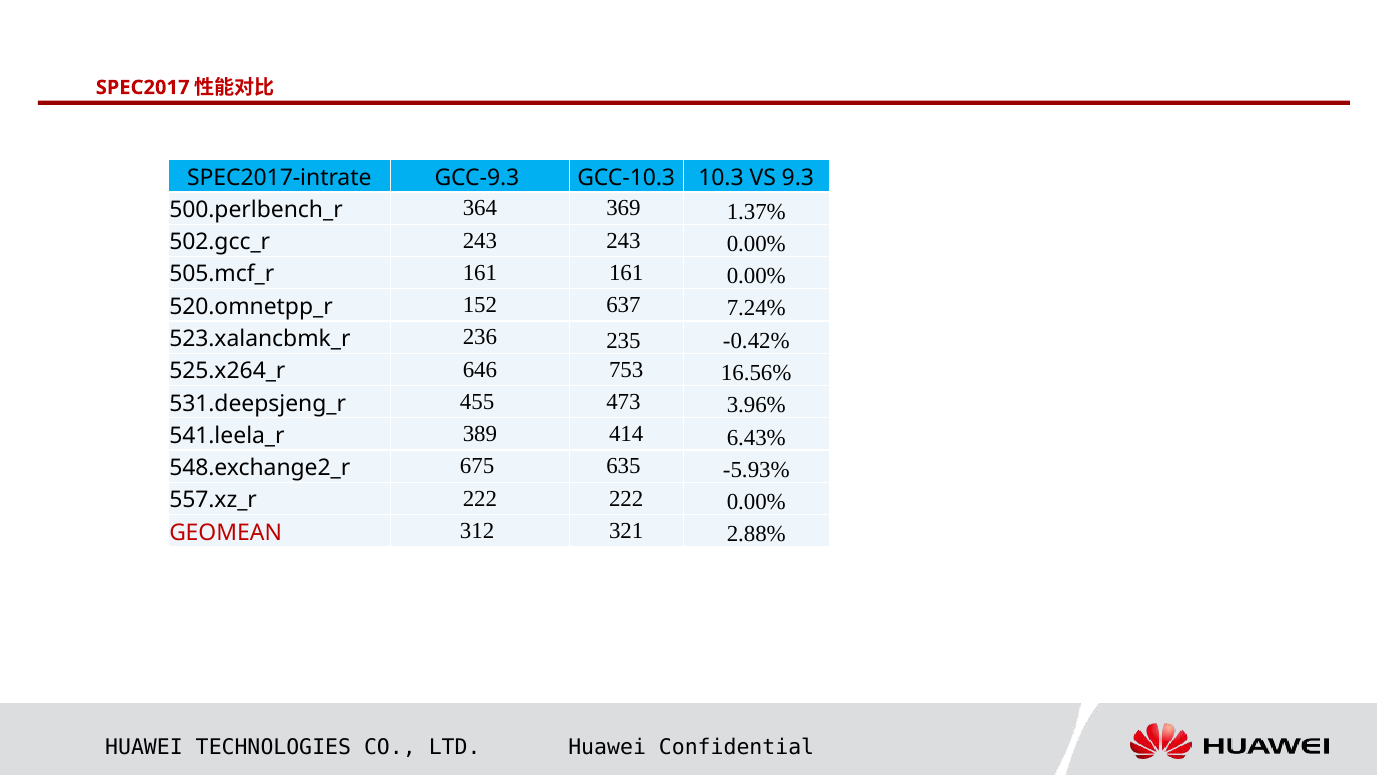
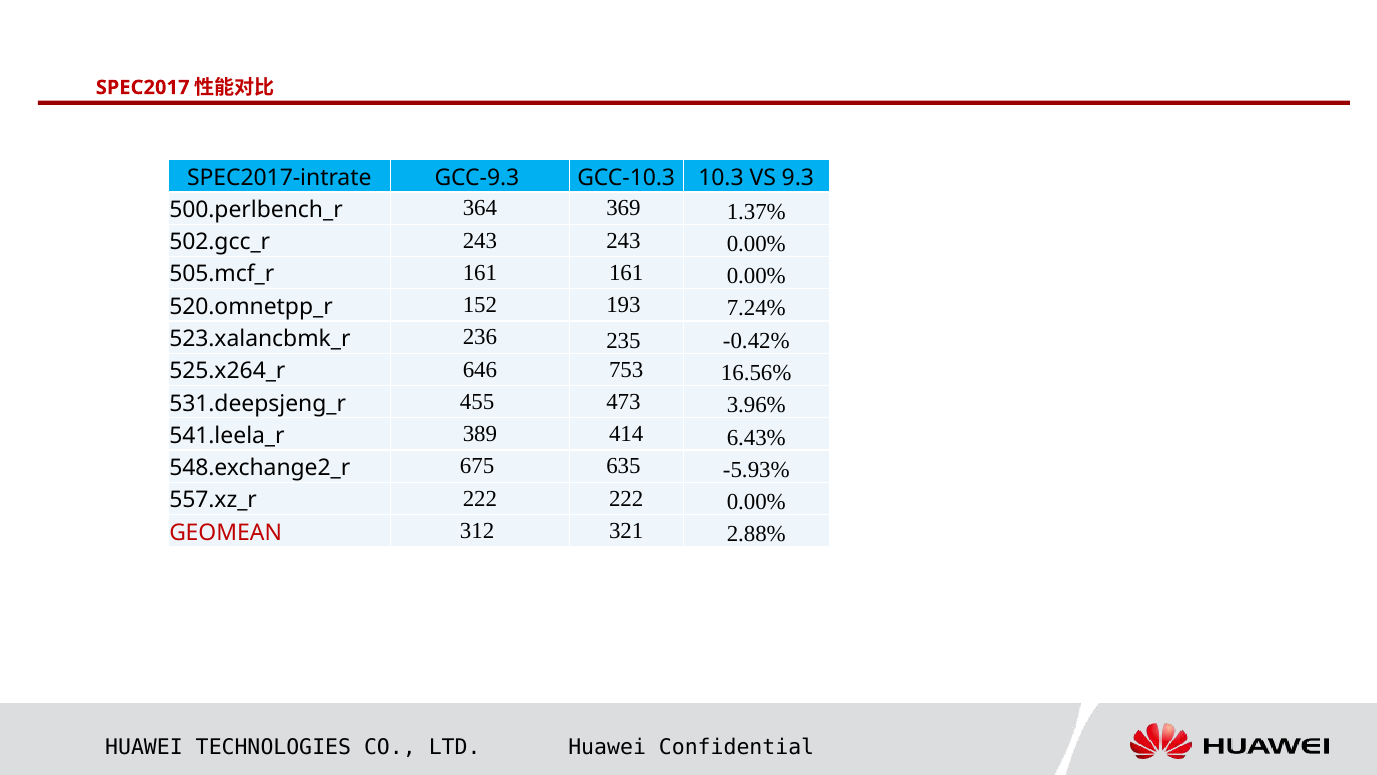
637: 637 -> 193 (623, 305)
